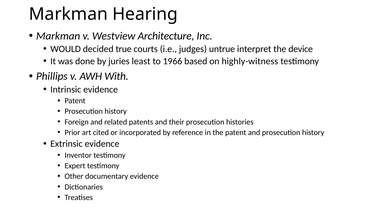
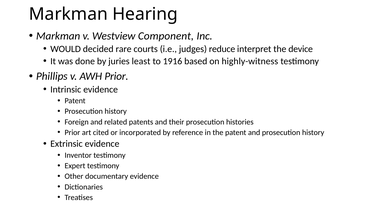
Architecture: Architecture -> Component (166, 36)
true: true -> rare (124, 49)
untrue: untrue -> reduce (222, 49)
1966: 1966 -> 1916 (173, 61)
AWH With: With -> Prior (116, 76)
